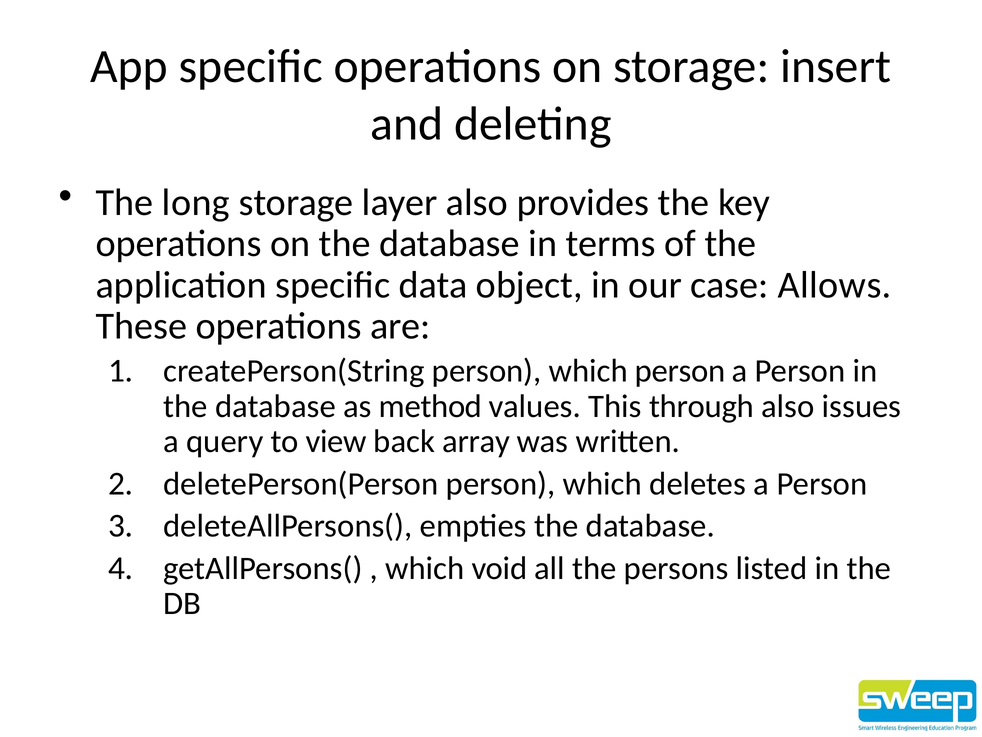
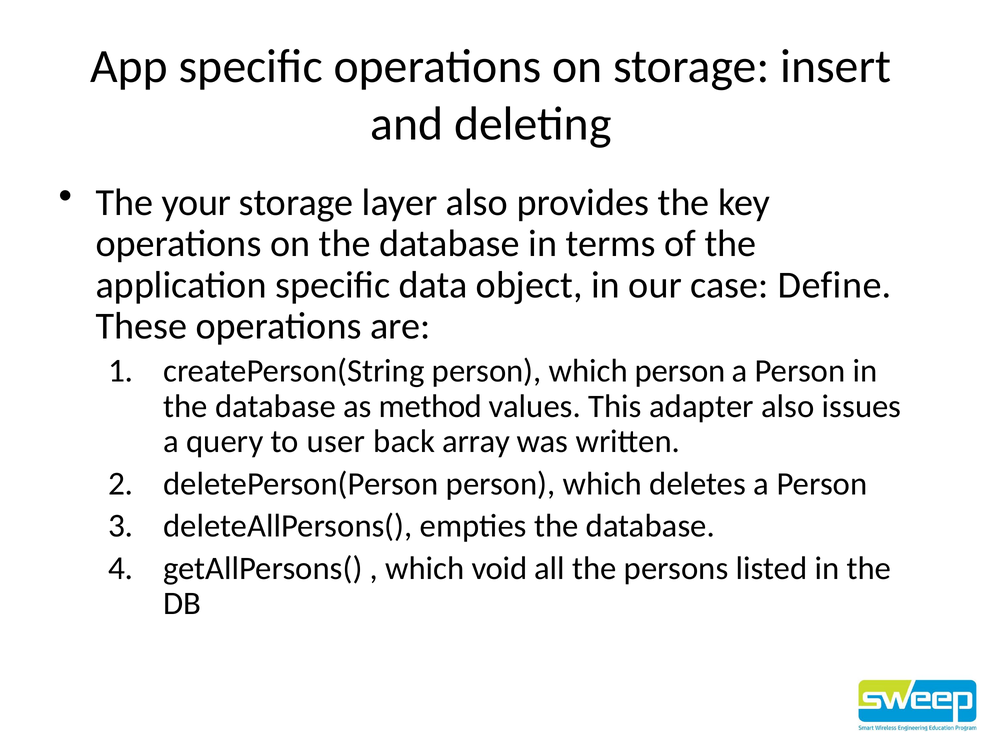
long: long -> your (196, 202)
Allows: Allows -> Define (835, 285)
through: through -> adapter (701, 406)
view: view -> user (336, 441)
